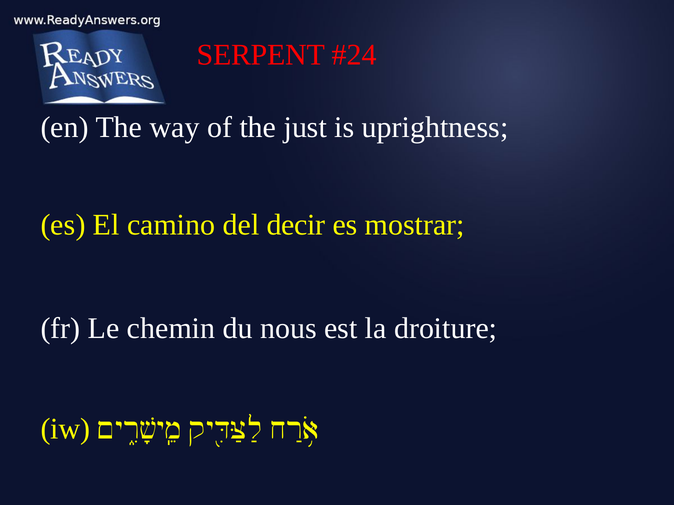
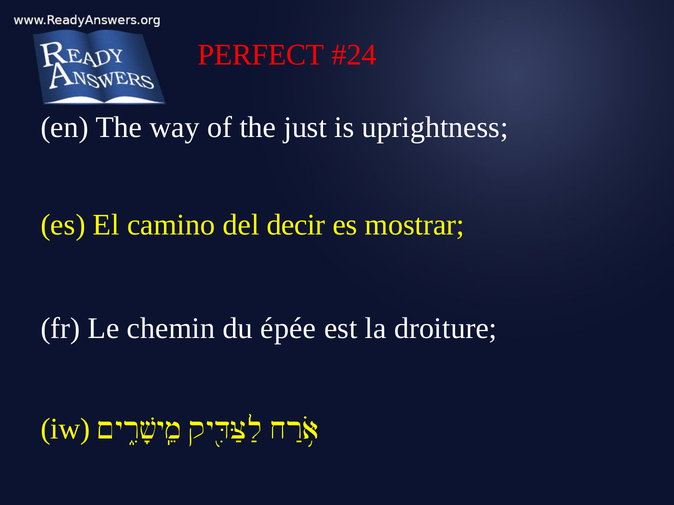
SERPENT: SERPENT -> PERFECT (261, 55)
nous: nous -> épée (288, 329)
